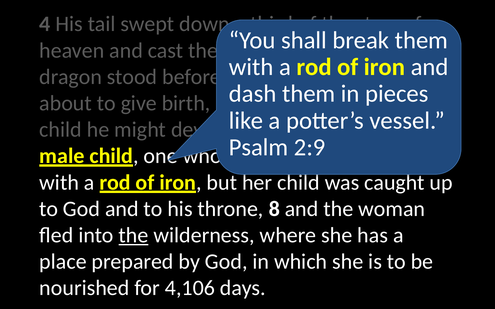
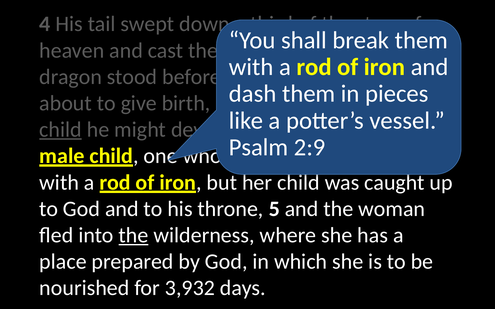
child underline: none -> present (61, 130)
throne 8: 8 -> 5 (274, 209)
4,106: 4,106 -> 3,932 (190, 288)
